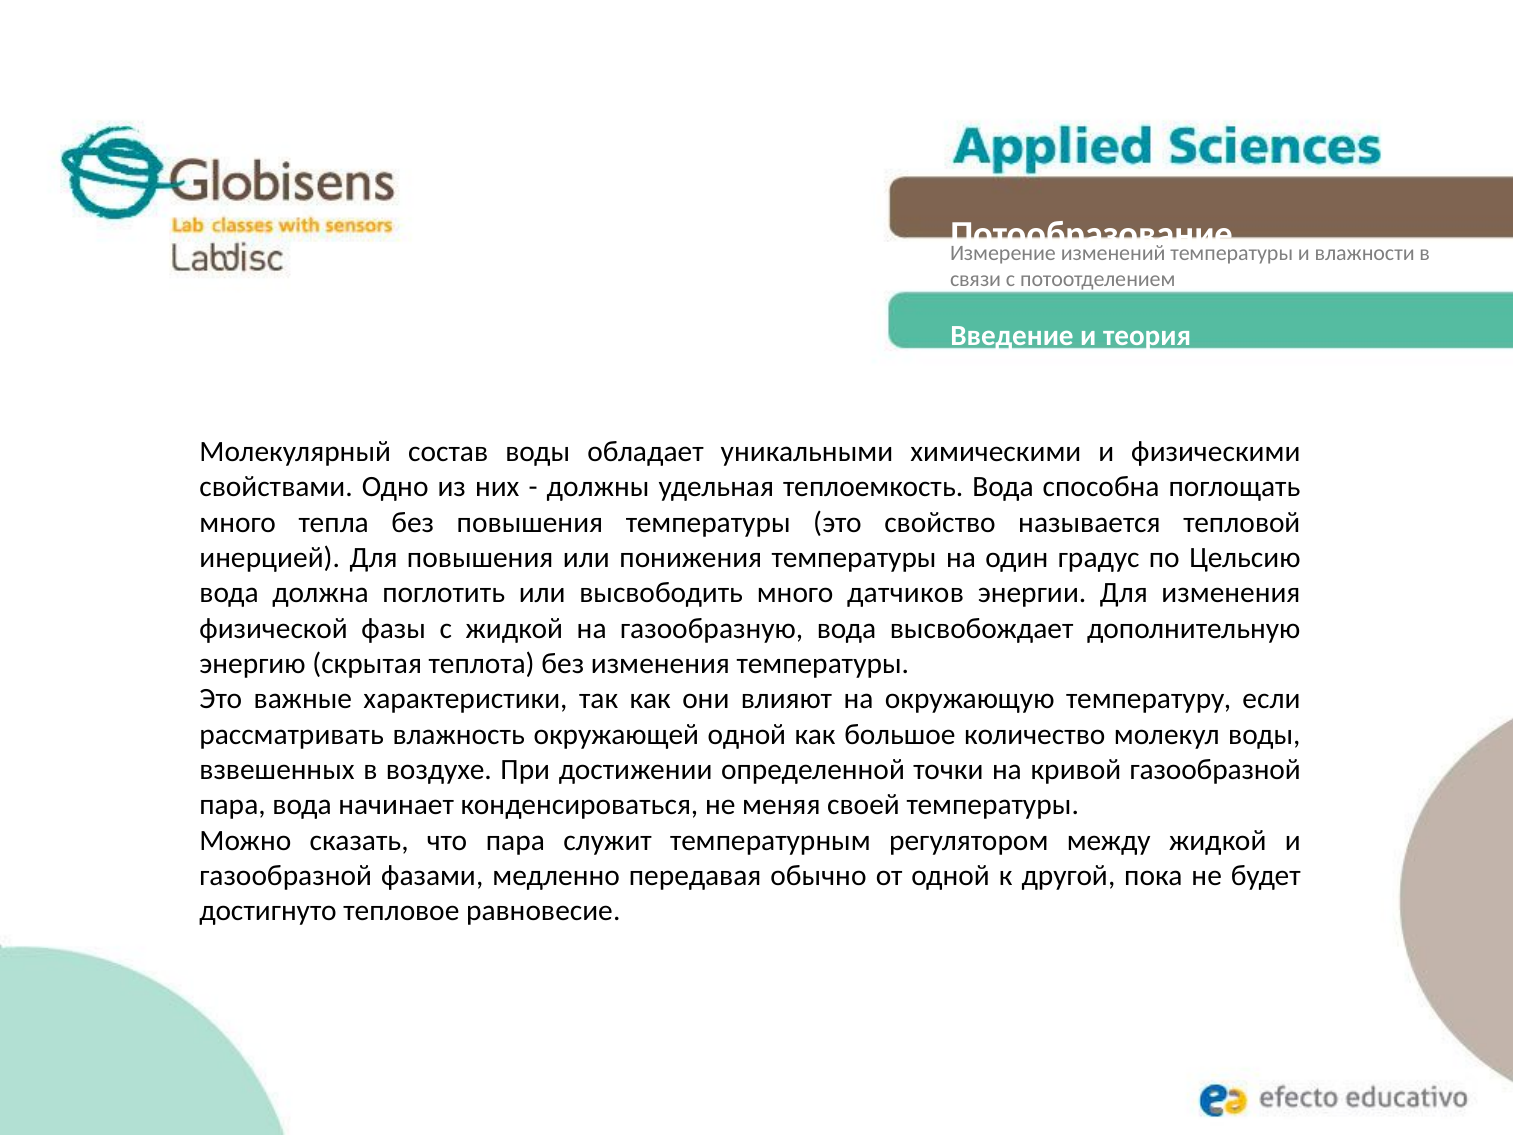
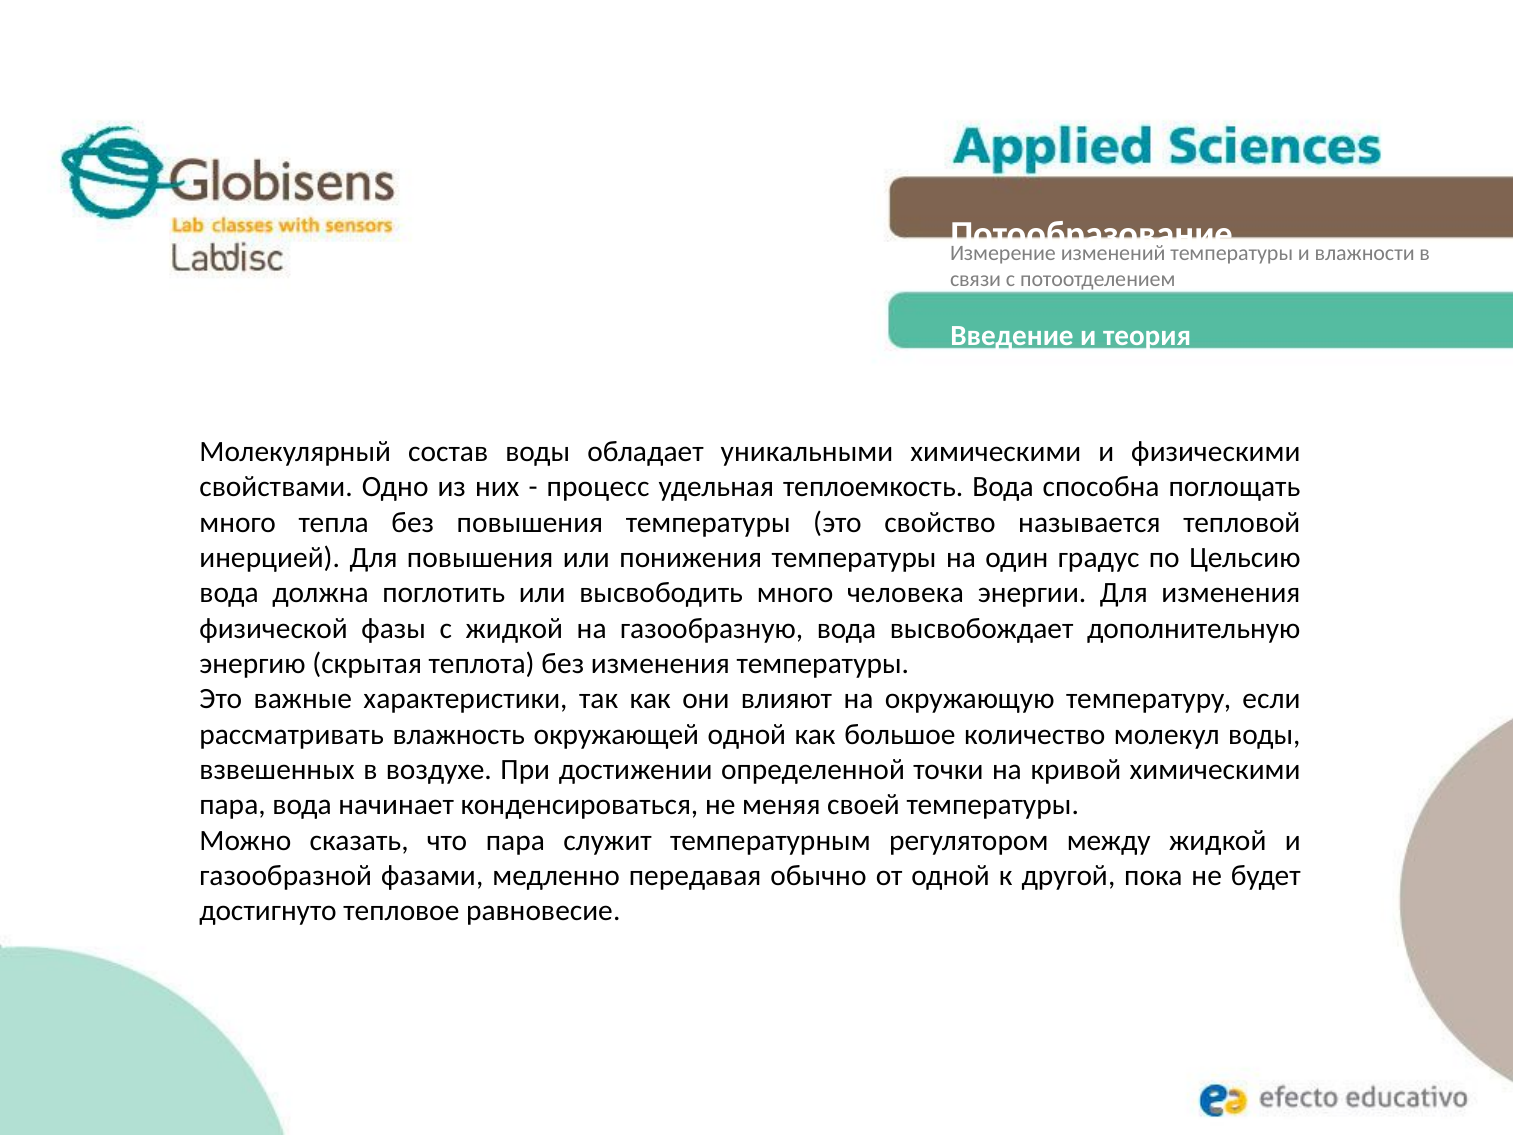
должны: должны -> процесс (598, 487)
датчиков: датчиков -> человека (905, 593)
кривой газообразной: газообразной -> химическими (1215, 769)
